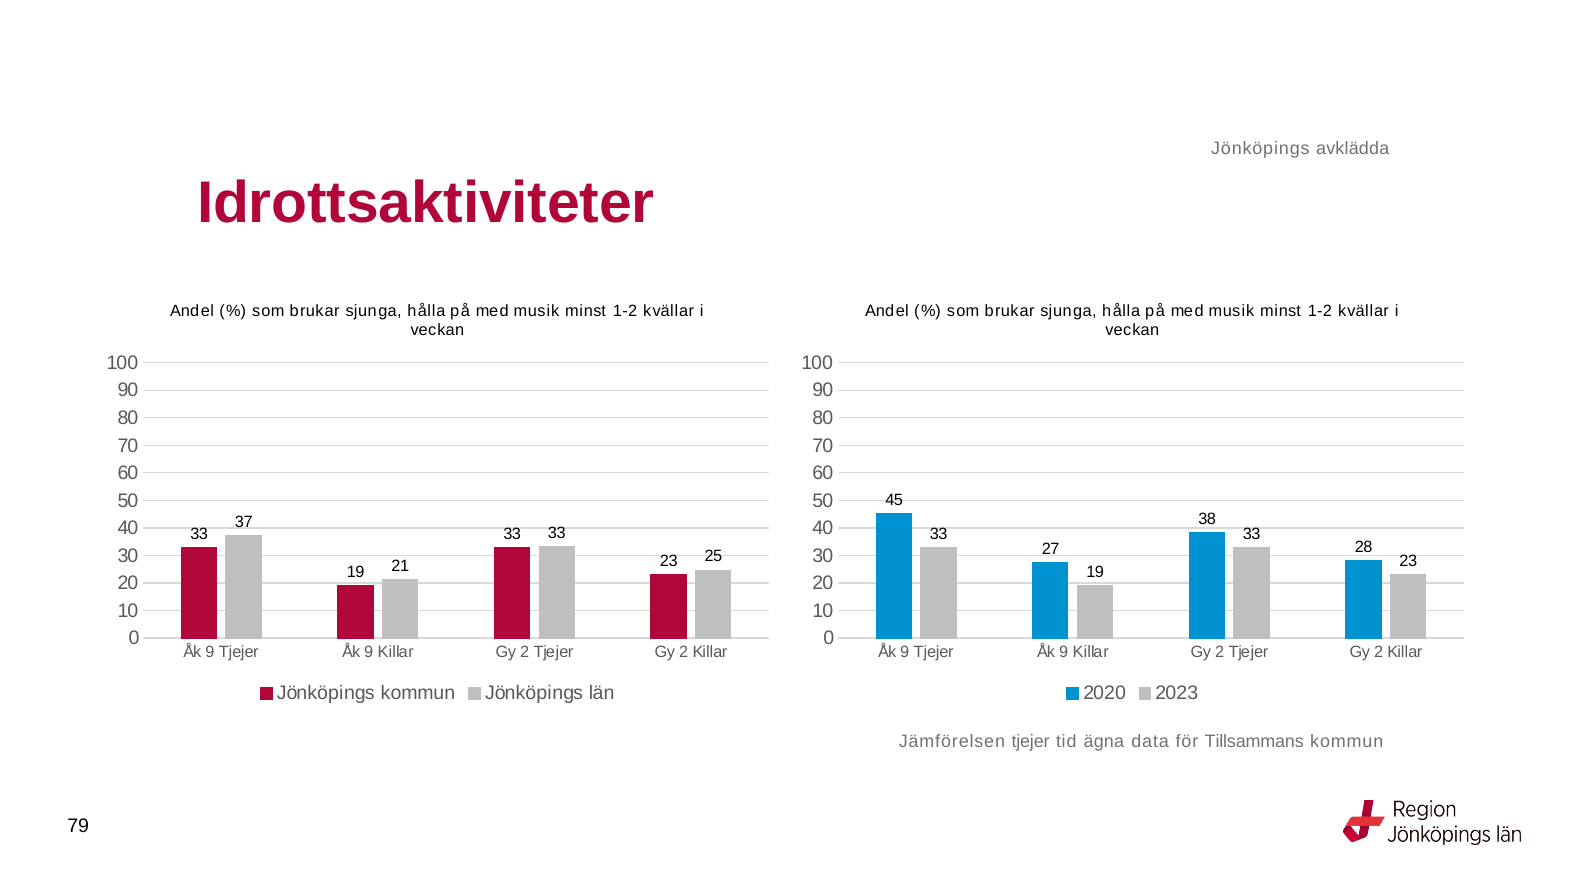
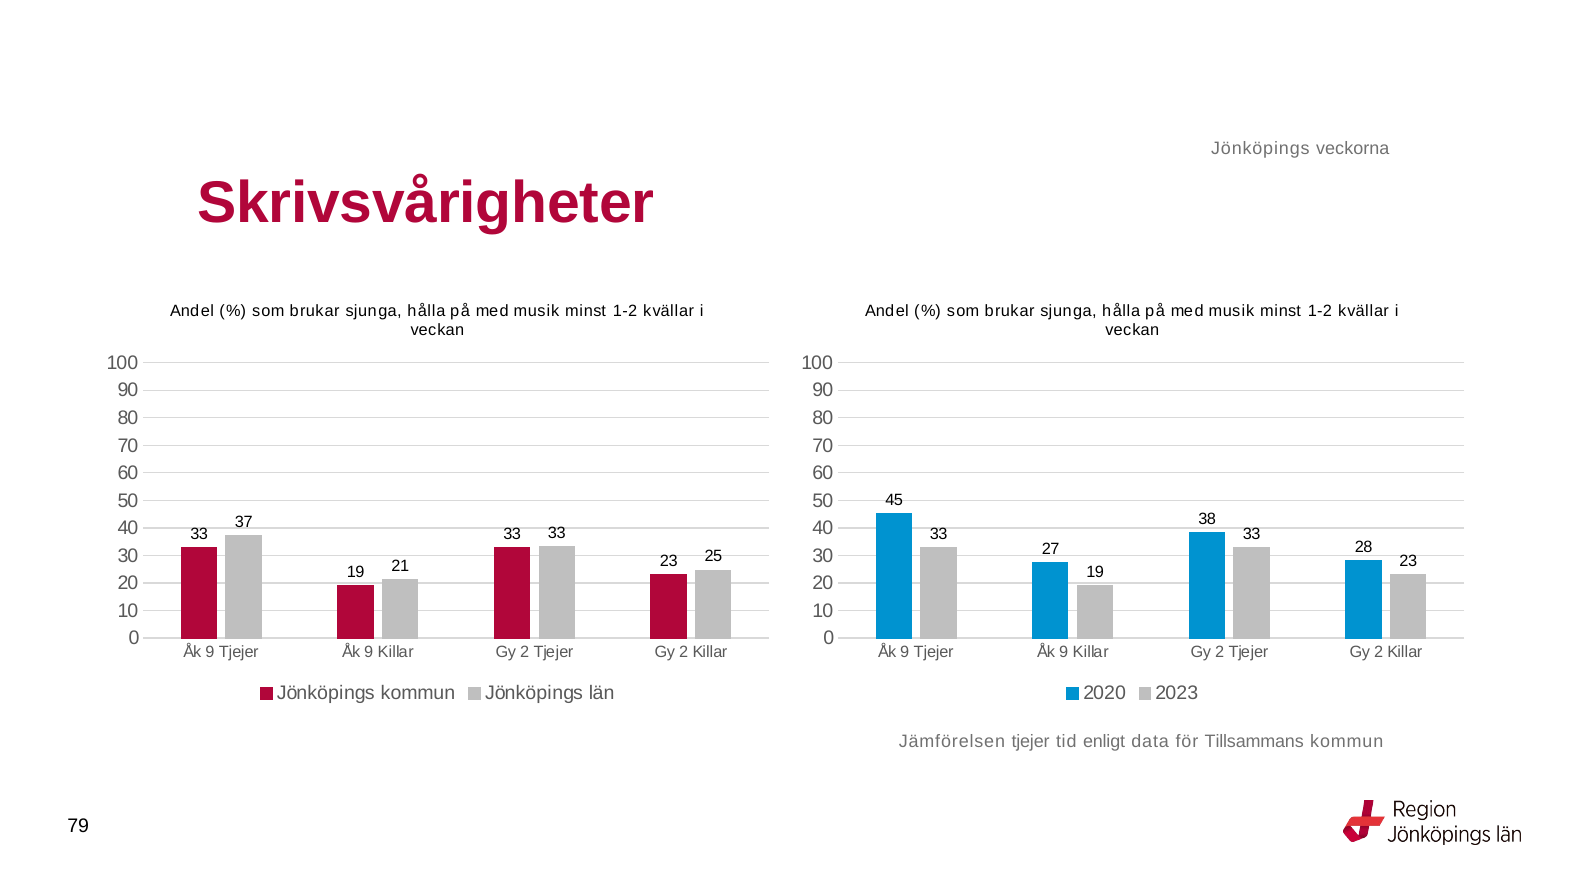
avklädda: avklädda -> veckorna (1353, 149)
Idrottsaktiviteter: Idrottsaktiviteter -> Skrivsvårigheter (426, 203)
ägna: ägna -> enligt (1104, 742)
